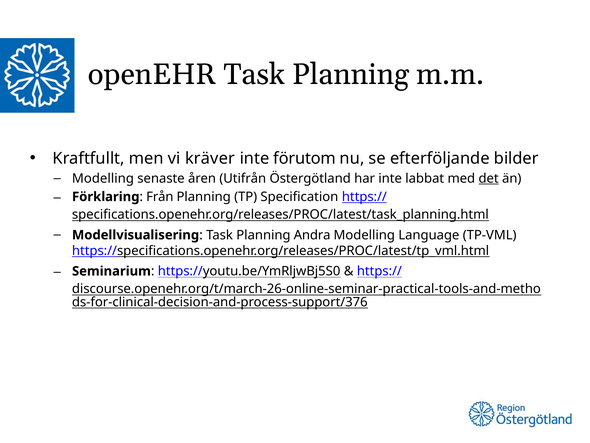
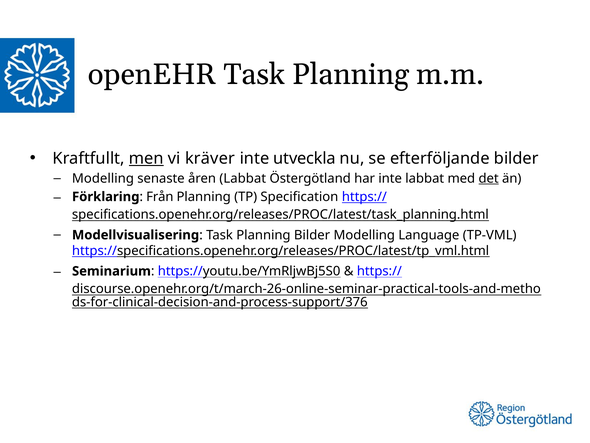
men underline: none -> present (146, 158)
förutom: förutom -> utveckla (305, 158)
åren Utifrån: Utifrån -> Labbat (243, 178)
Planning Andra: Andra -> Bilder (312, 235)
